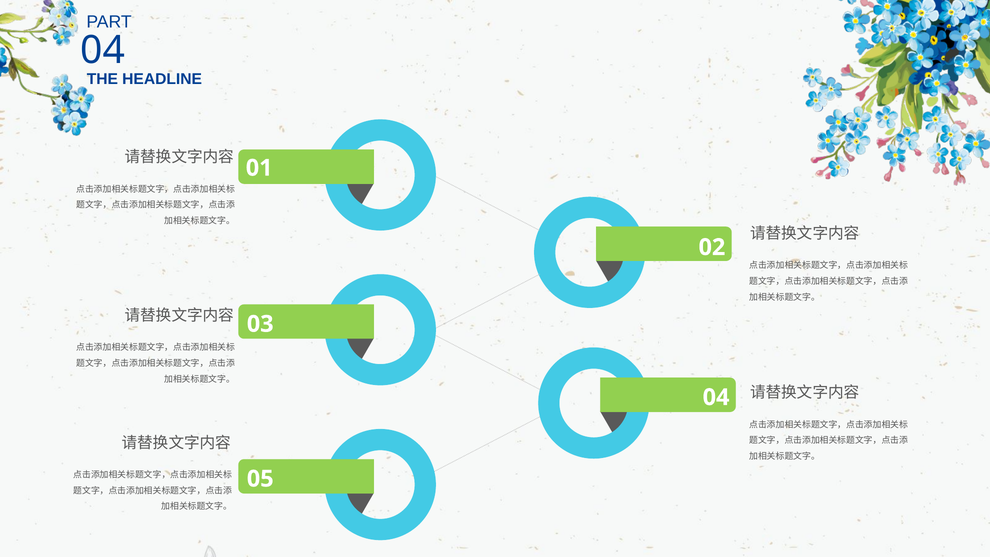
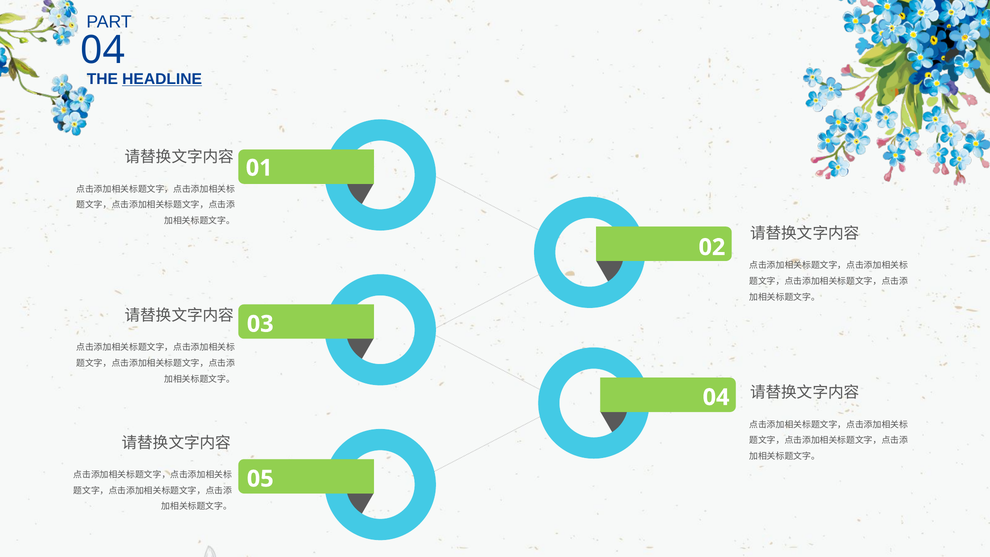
HEADLINE underline: none -> present (162, 79)
